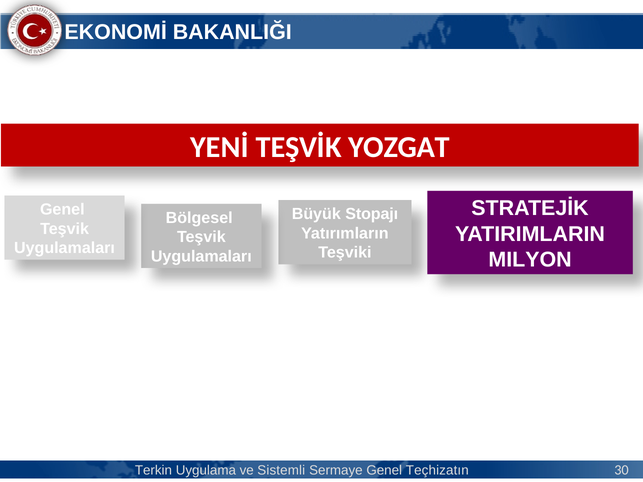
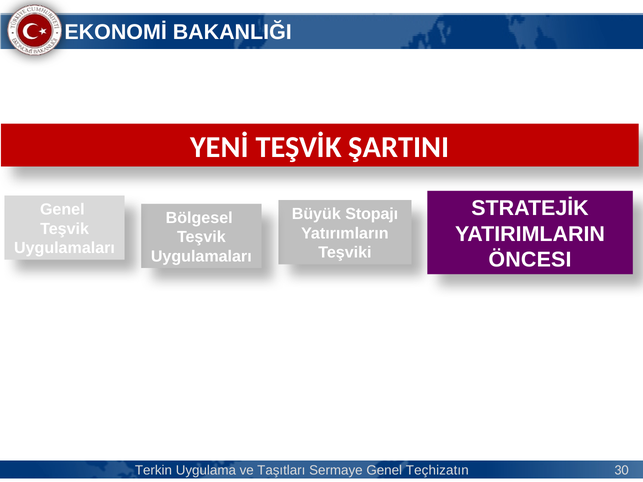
YOZGAT: YOZGAT -> ŞARTINI (399, 147)
MILYON: MILYON -> ÖNCESI (530, 260)
Sistemli: Sistemli -> Taşıtları (281, 471)
